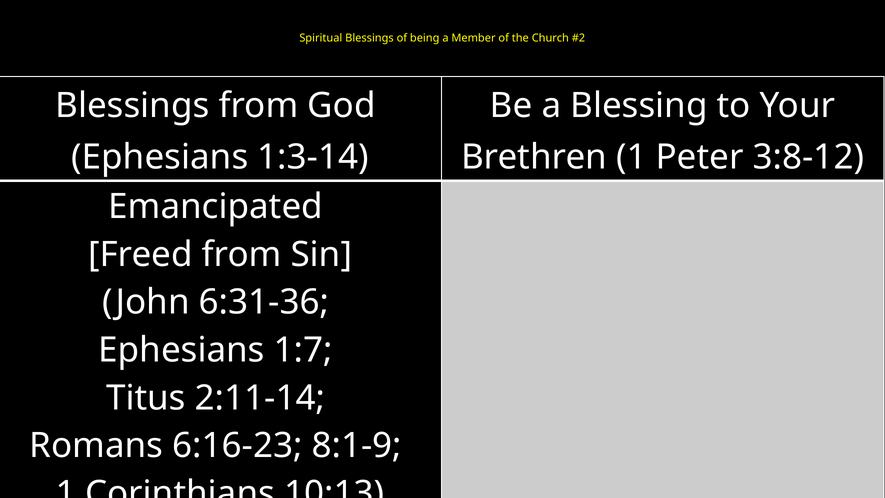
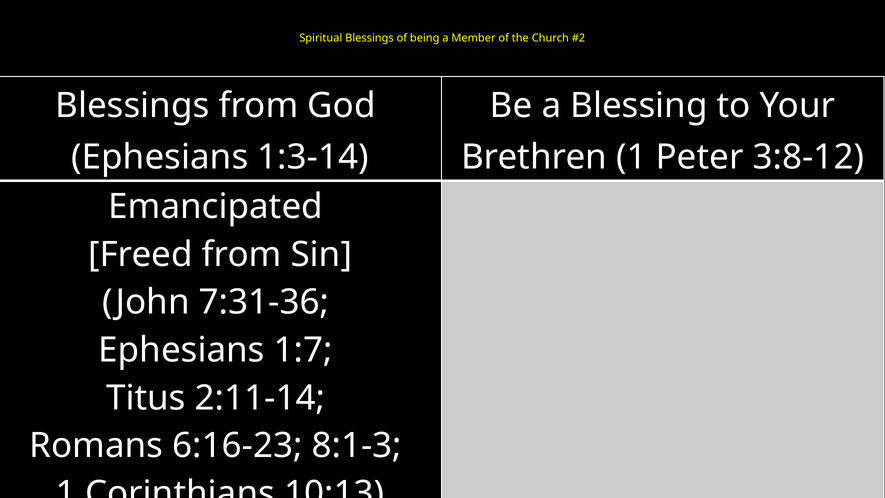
6:31-36: 6:31-36 -> 7:31-36 (264, 302)
8:1-9: 8:1-9 -> 8:1-3 (357, 446)
